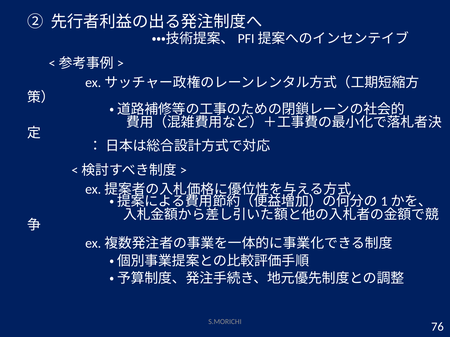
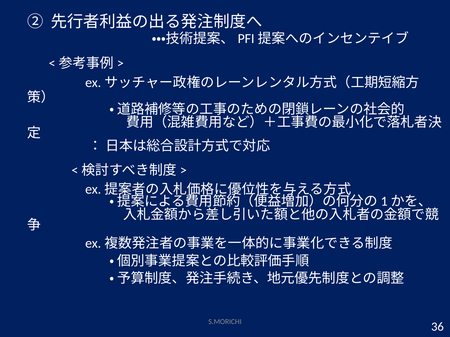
76: 76 -> 36 (437, 327)
